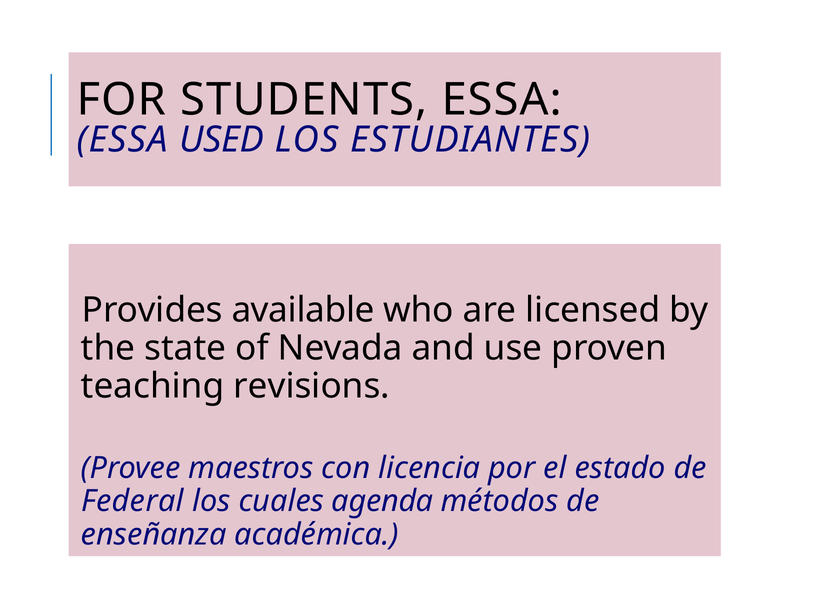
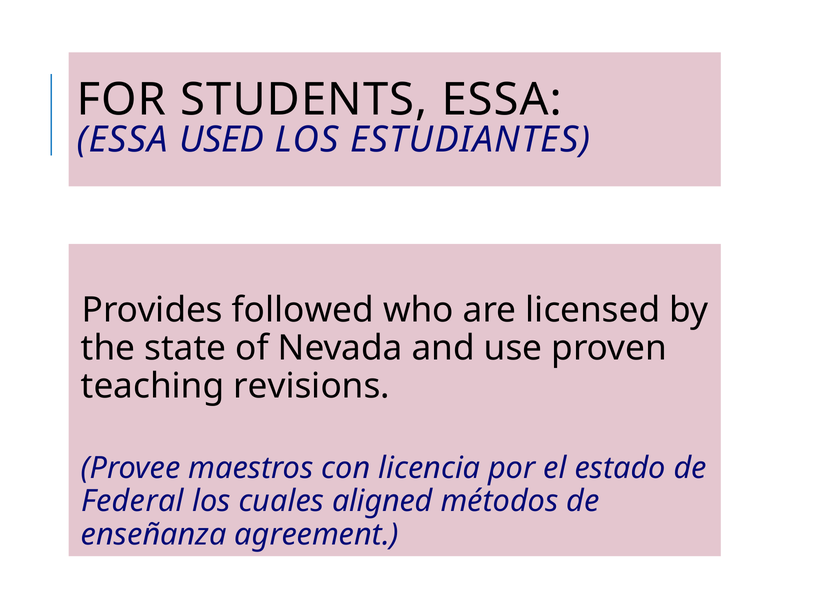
available: available -> followed (303, 310)
agenda: agenda -> aligned (382, 502)
académica: académica -> agreement (317, 535)
